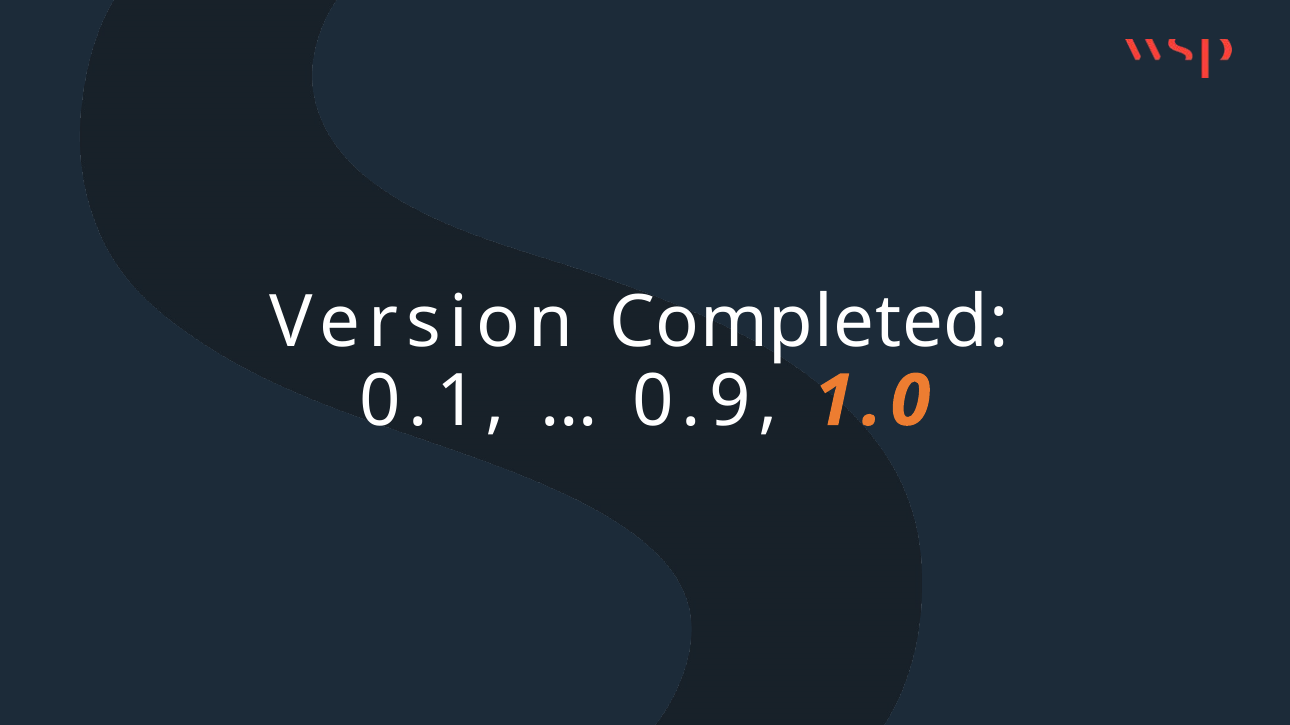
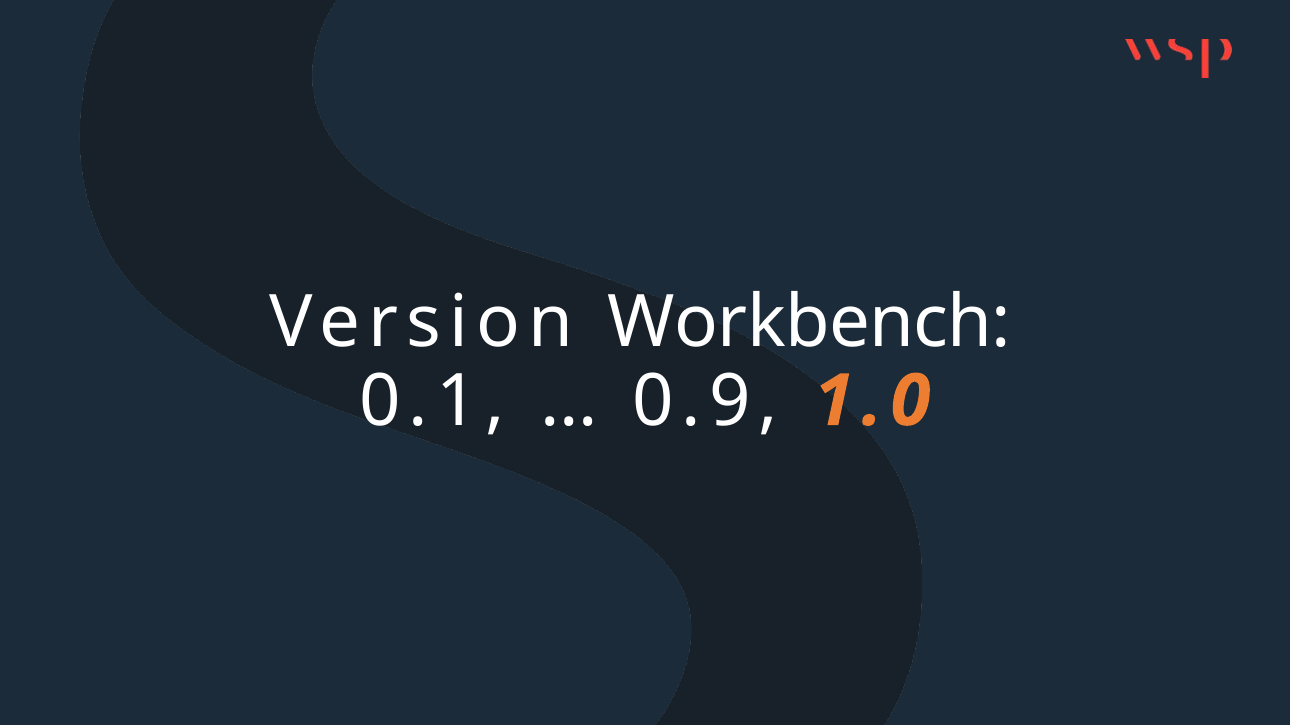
Completed: Completed -> Workbench (810, 323)
